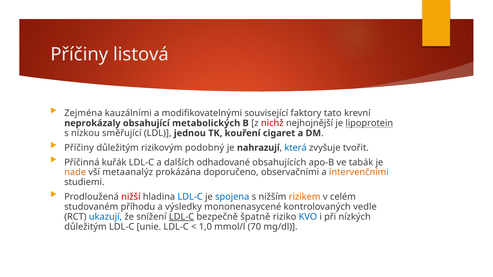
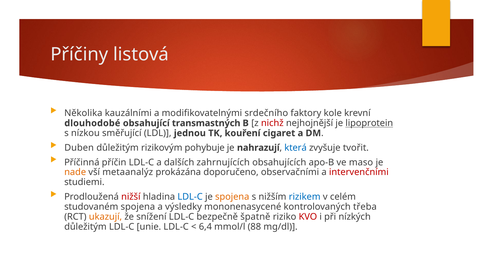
Zejména: Zejména -> Několika (83, 113)
související: související -> srdečního (266, 113)
tato: tato -> kole (333, 113)
neprokázaly: neprokázaly -> dlouhodobé (92, 123)
metabolických: metabolických -> transmastných (206, 123)
Příčiny: Příčiny -> Duben (79, 148)
podobný: podobný -> pohybuje (205, 148)
kuřák: kuřák -> příčin (114, 162)
odhadované: odhadované -> zahrnujících (223, 162)
tabák: tabák -> maso (361, 162)
intervenčními colour: orange -> red (359, 172)
spojena colour: blue -> orange (232, 197)
rizikem colour: orange -> blue (305, 197)
studovaném příhodu: příhodu -> spojena (138, 207)
vedle: vedle -> třeba (365, 207)
ukazují colour: blue -> orange (105, 217)
LDL-C underline: present -> none (182, 217)
KVO colour: blue -> red (308, 217)
1,0: 1,0 -> 6,4 (205, 227)
70: 70 -> 88 (254, 227)
